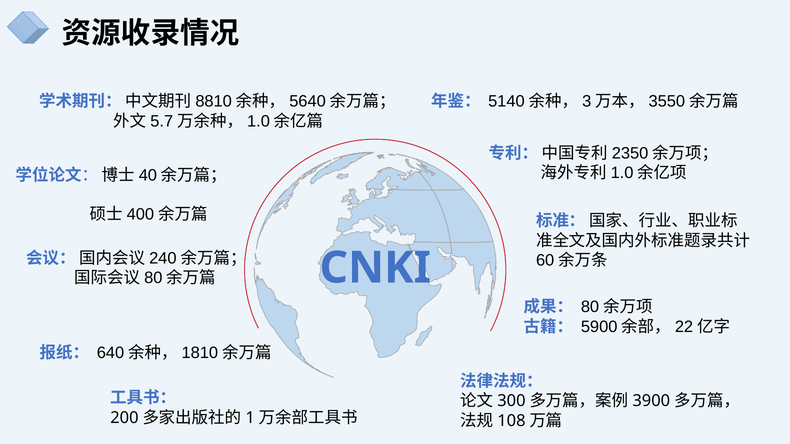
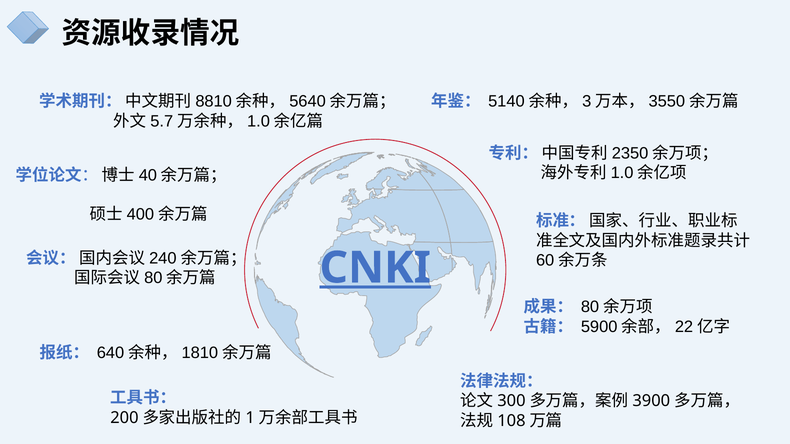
CNKI underline: none -> present (375, 268)
